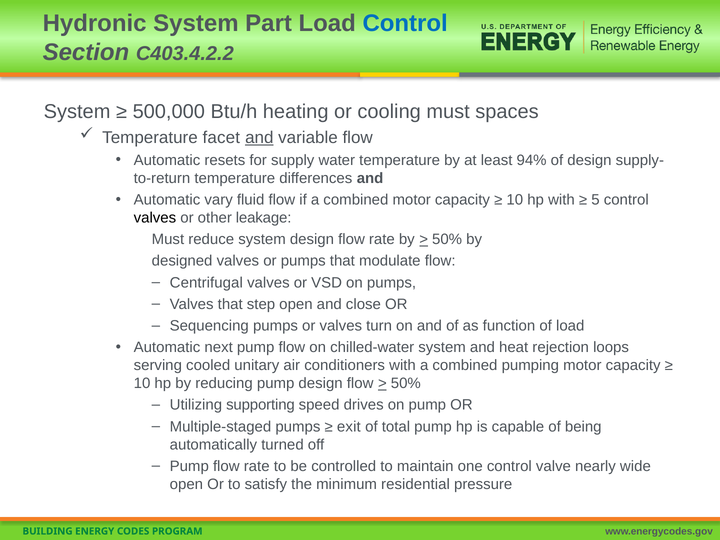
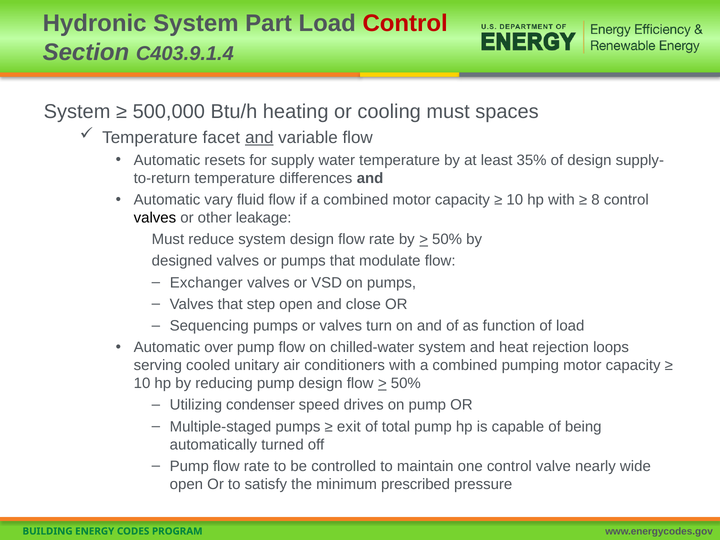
Control colour: blue -> red (405, 24)
C403.4.2.2: C403.4.2.2 -> C403.9.1.4 (185, 54)
94%: 94% -> 35% (532, 160)
5: 5 -> 8 (595, 200)
Centrifugal: Centrifugal -> Exchanger (206, 283)
next: next -> over (219, 347)
supporting: supporting -> condenser (260, 405)
residential: residential -> prescribed (416, 484)
